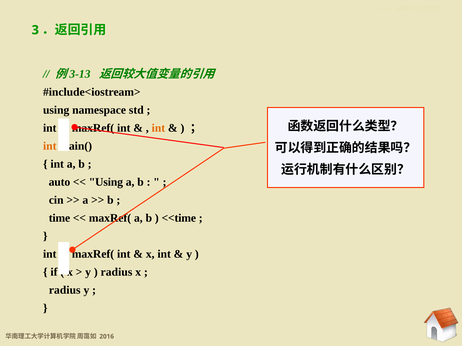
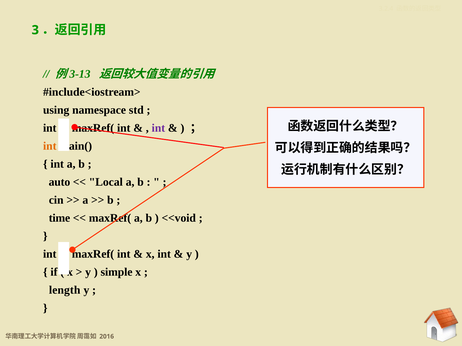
int colour: orange -> purple (158, 128)
Using: Using -> Local (106, 182)
<<time: <<time -> <<void (179, 218)
radius: radius -> simple (117, 272)
radius: radius -> length (65, 290)
